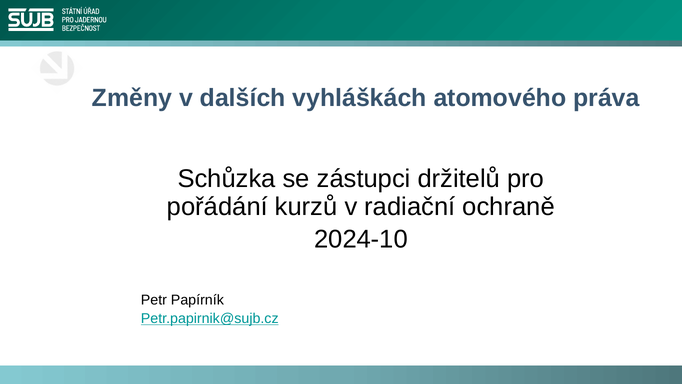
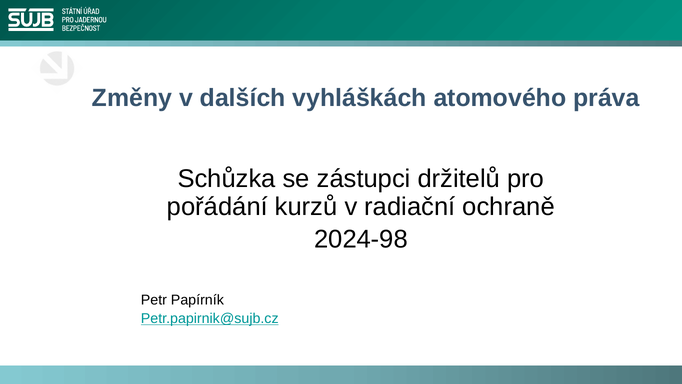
2024-10: 2024-10 -> 2024-98 (361, 239)
